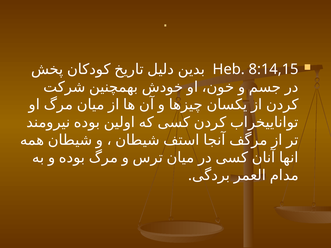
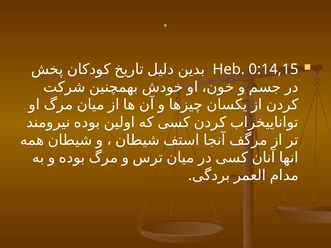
8:14,15: 8:14,15 -> 0:14,15 (274, 69)
